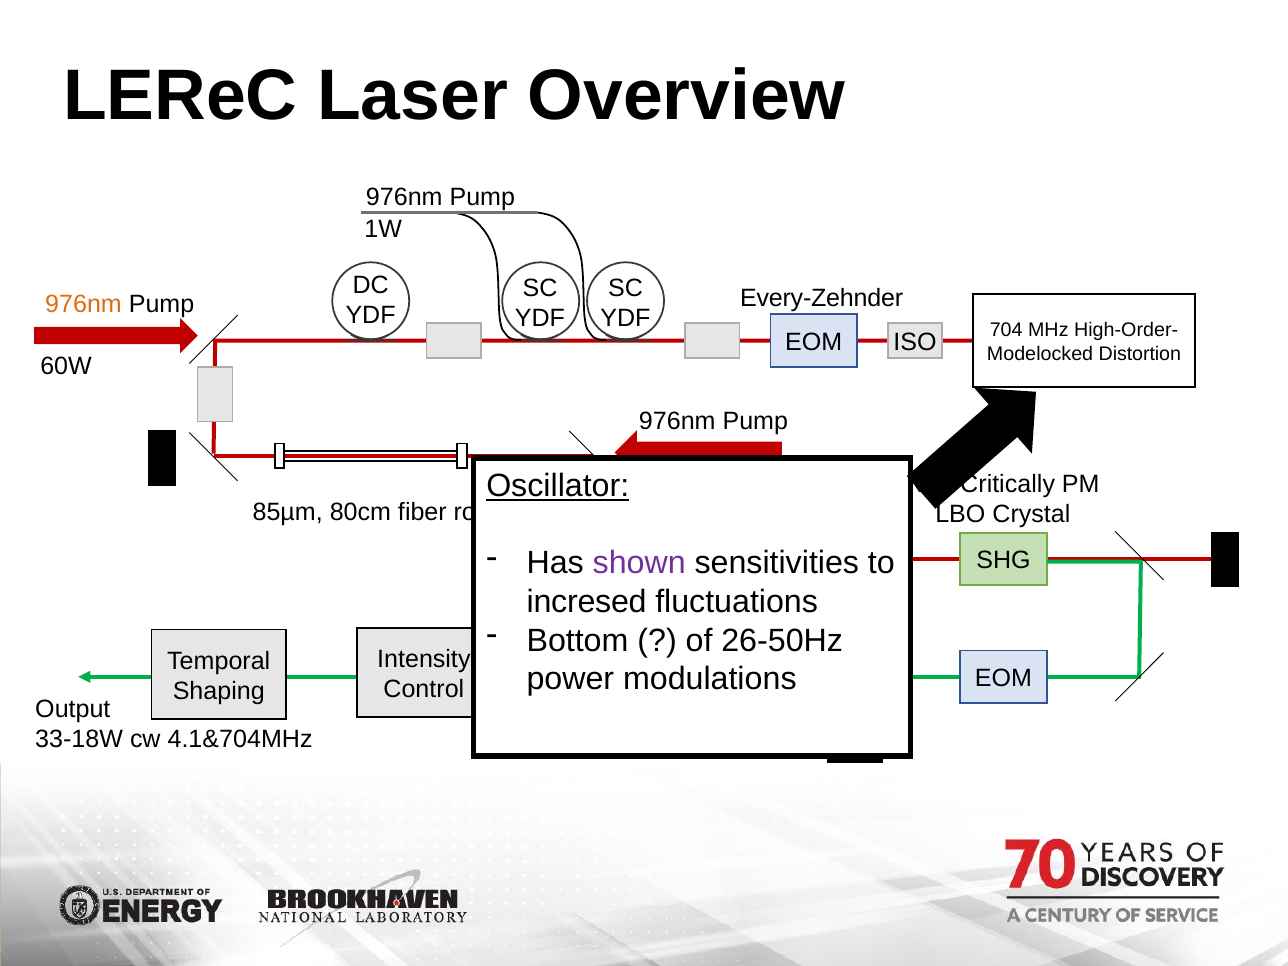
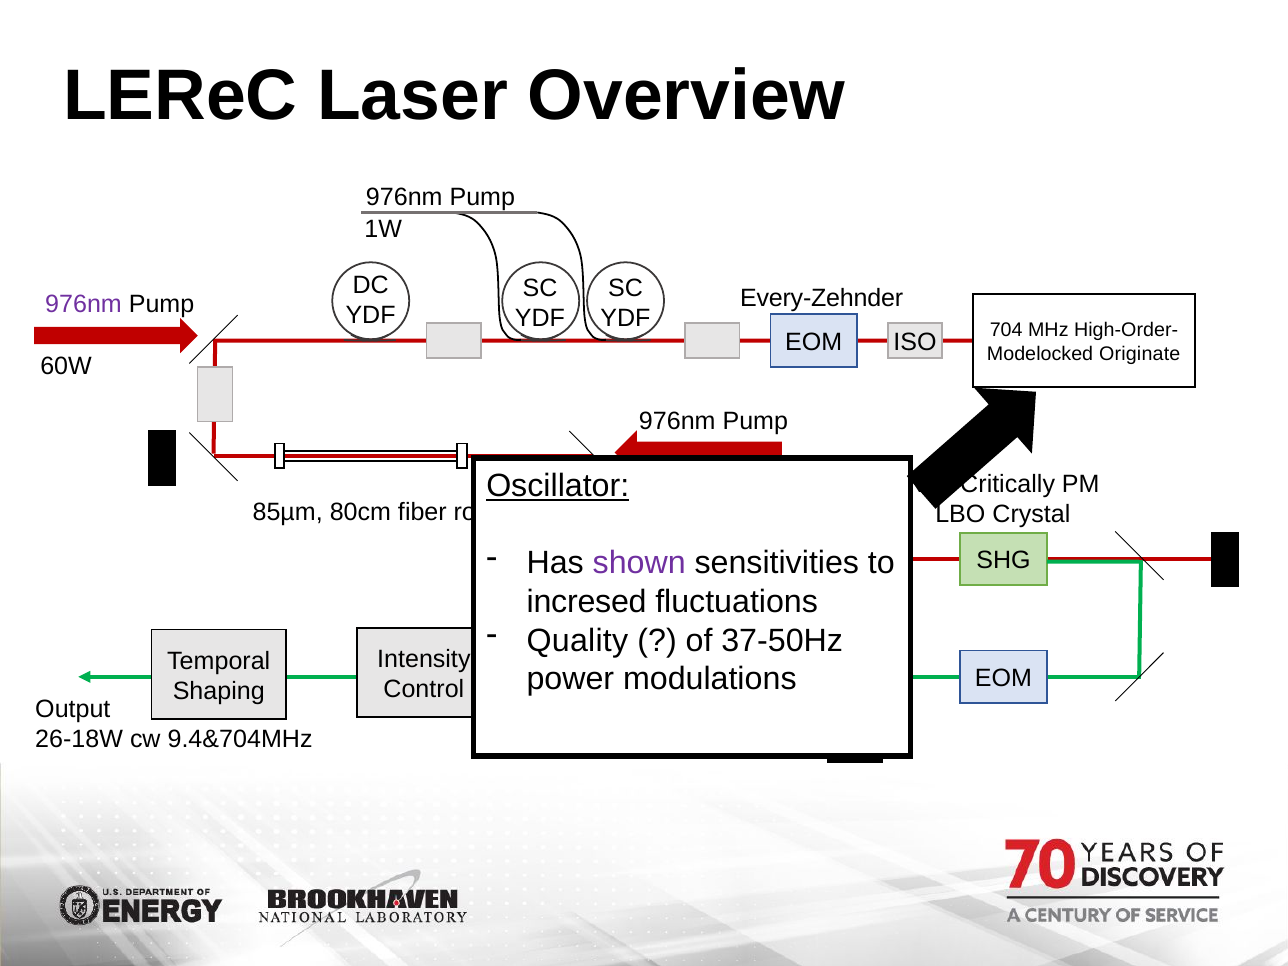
976nm colour: orange -> purple (84, 304)
Distortion: Distortion -> Originate (1140, 354)
Bottom: Bottom -> Quality (577, 640)
26-50Hz: 26-50Hz -> 37-50Hz (782, 640)
33-18W: 33-18W -> 26-18W (79, 739)
4.1&704MHz: 4.1&704MHz -> 9.4&704MHz (240, 739)
